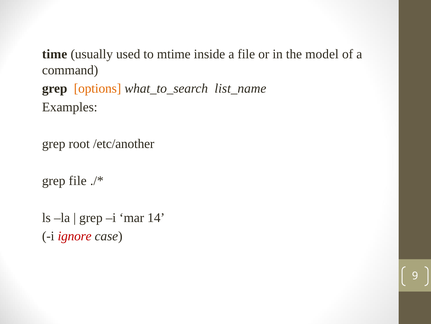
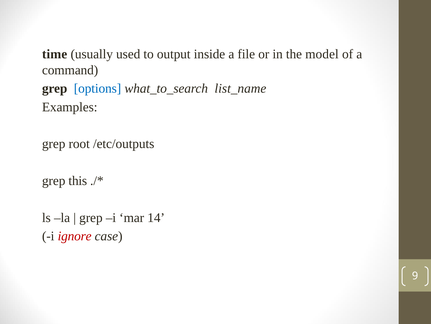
mtime: mtime -> output (174, 54)
options colour: orange -> blue (98, 88)
/etc/another: /etc/another -> /etc/outputs (124, 144)
grep file: file -> this (78, 180)
